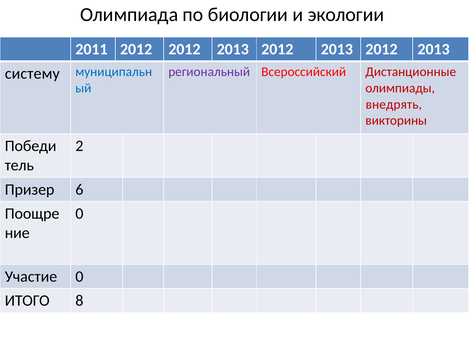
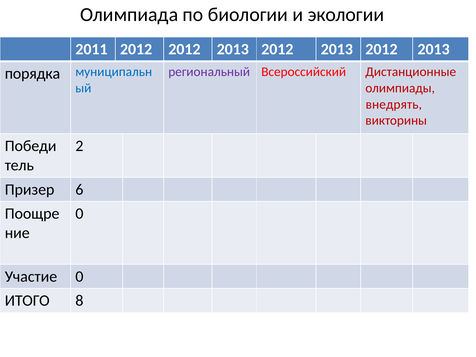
систему: систему -> порядка (32, 74)
